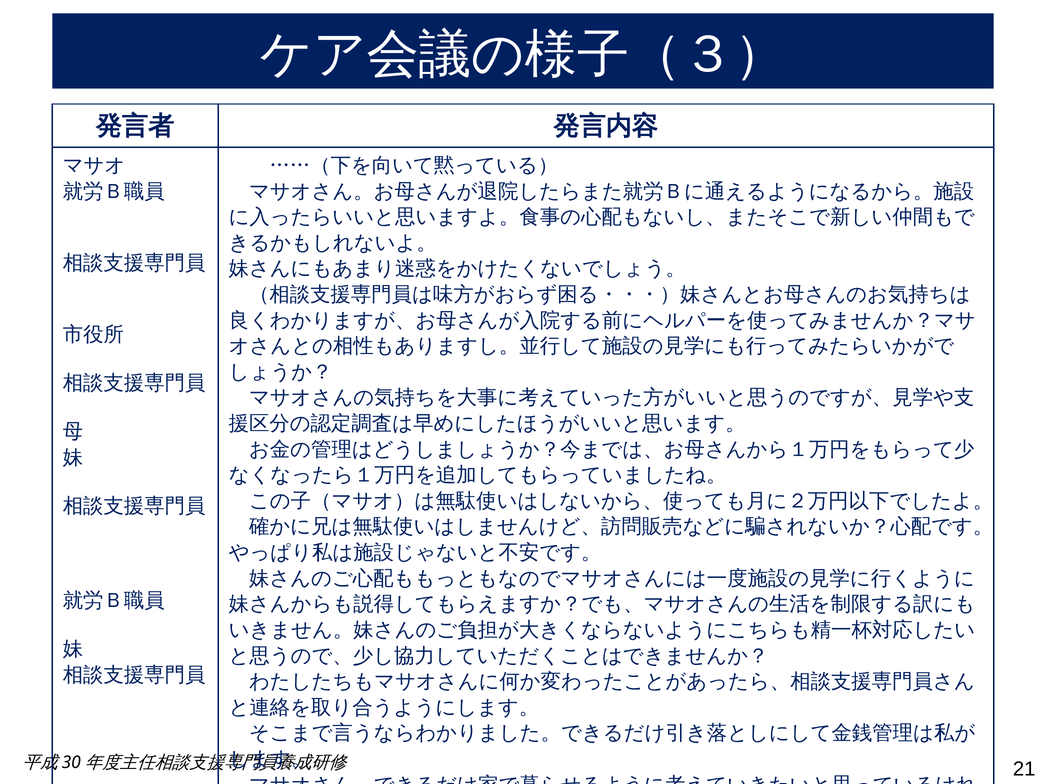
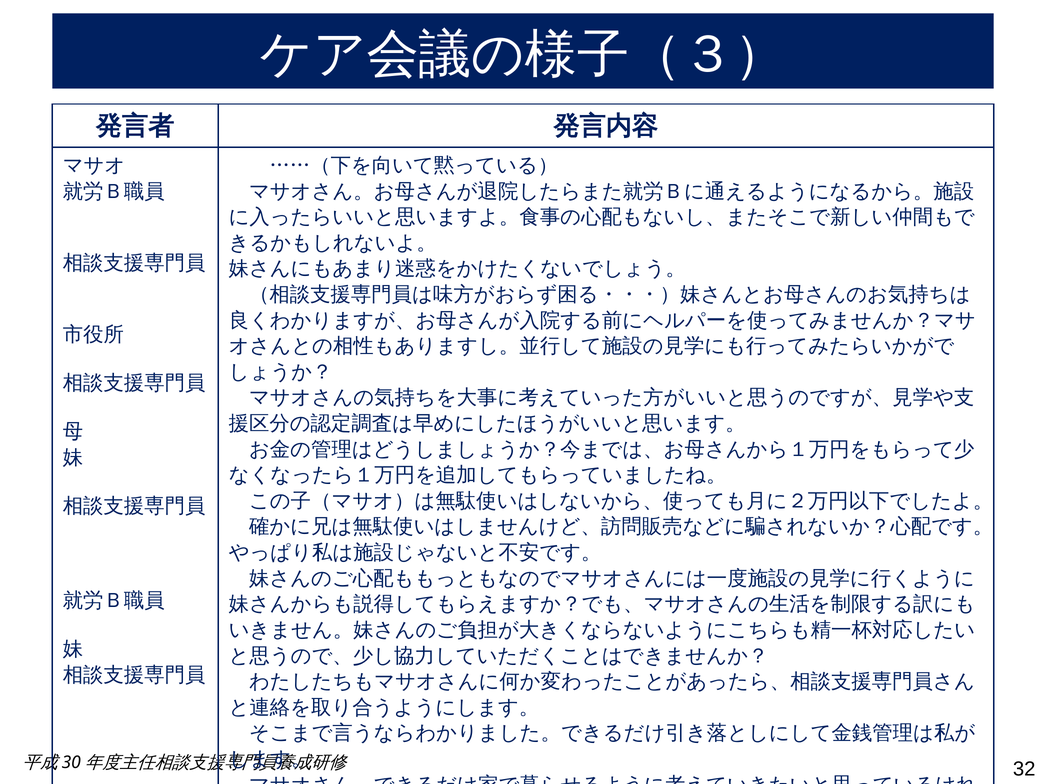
21: 21 -> 32 (1024, 770)
